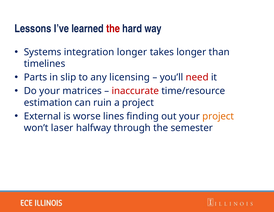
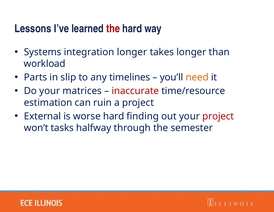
timelines: timelines -> workload (45, 64)
licensing: licensing -> timelines (130, 77)
need colour: red -> orange (197, 77)
worse lines: lines -> hard (114, 116)
project colour: orange -> red (218, 116)
laser: laser -> tasks (62, 128)
